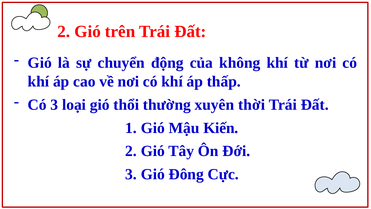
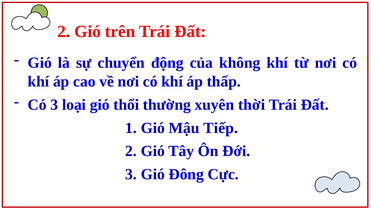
Kiến: Kiến -> Tiếp (221, 128)
